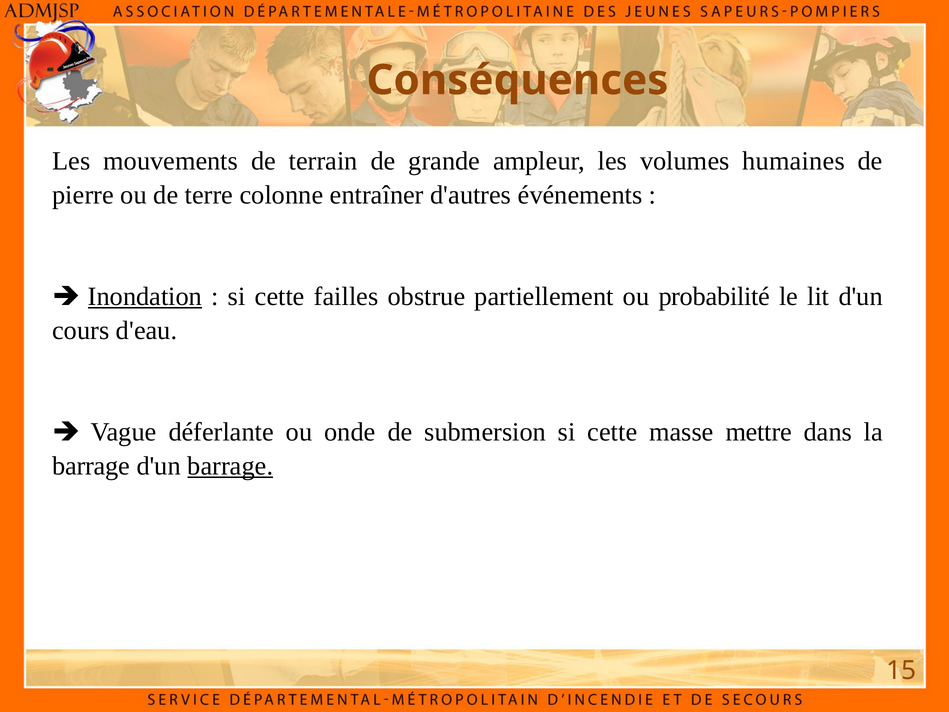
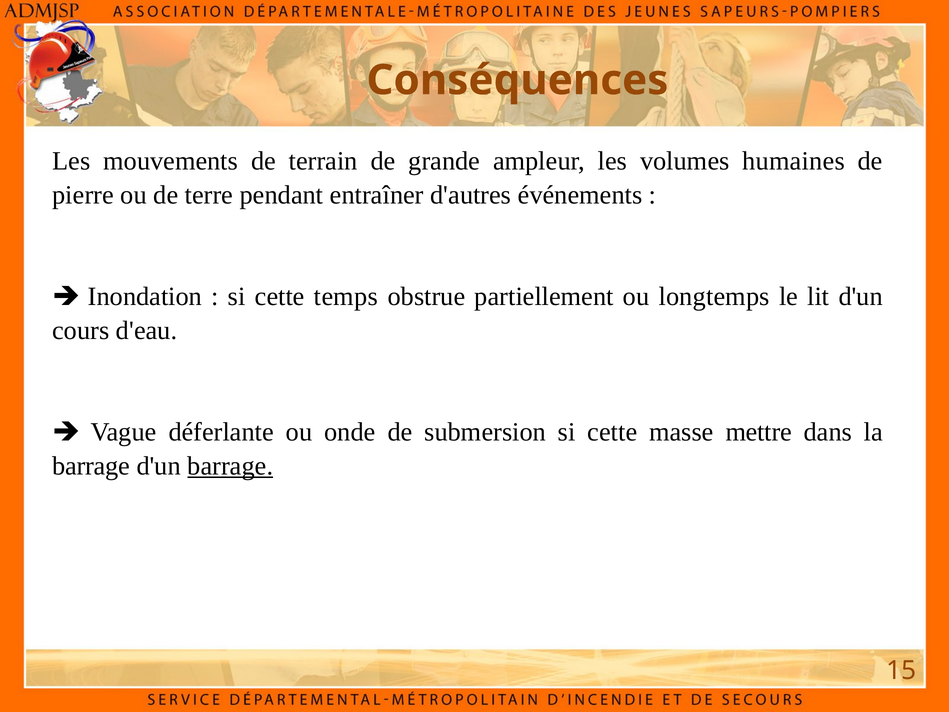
colonne: colonne -> pendant (282, 195)
Inondation underline: present -> none (145, 297)
failles: failles -> temps (346, 297)
probabilité: probabilité -> longtemps (714, 297)
